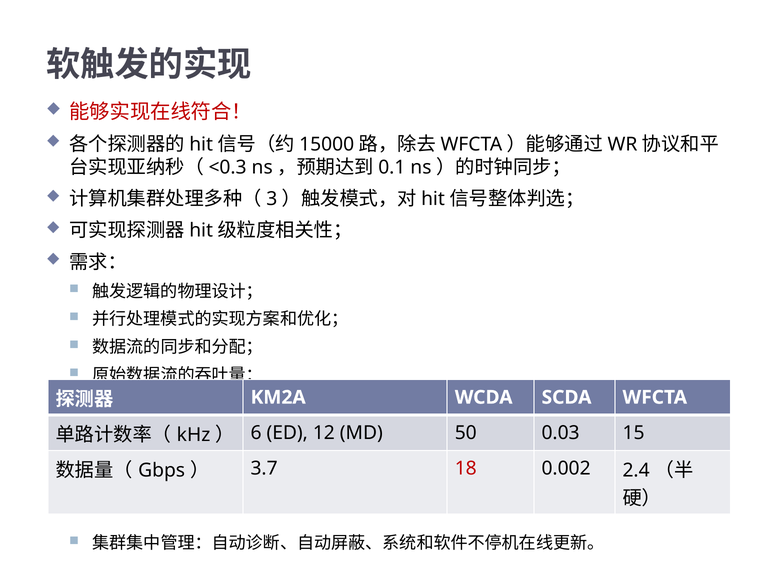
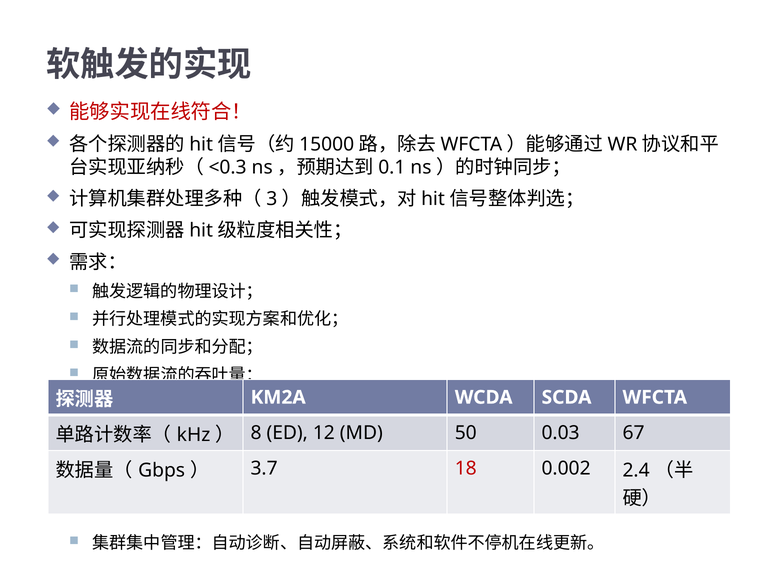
6: 6 -> 8 (256, 433)
15: 15 -> 67 (634, 433)
